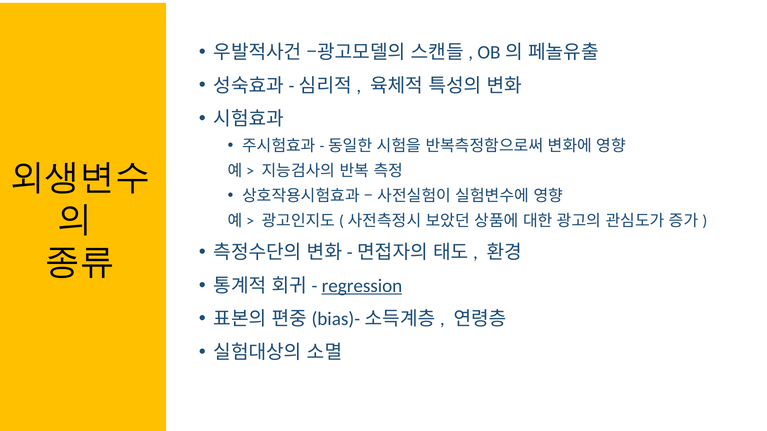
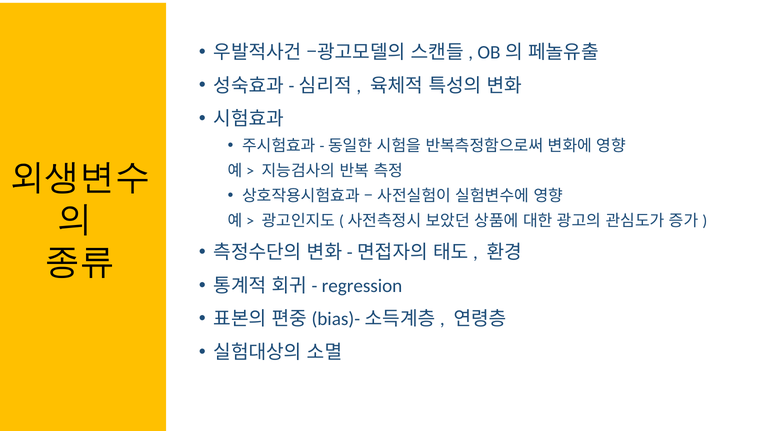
regression underline: present -> none (362, 286)
